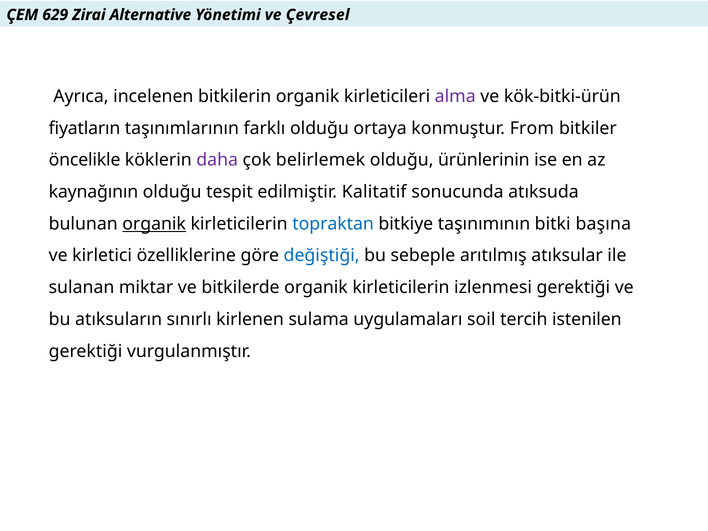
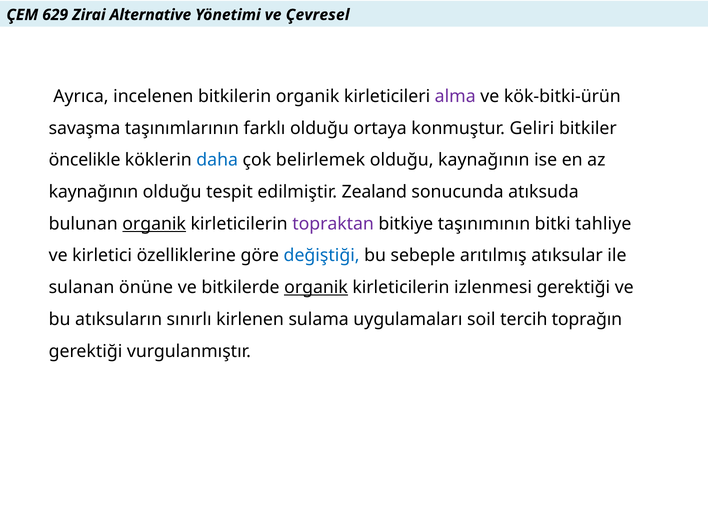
fiyatların: fiyatların -> savaşma (85, 128)
From: From -> Geliri (532, 128)
daha colour: purple -> blue (217, 160)
olduğu ürünlerinin: ürünlerinin -> kaynağının (484, 160)
Kalitatif: Kalitatif -> Zealand (374, 192)
topraktan colour: blue -> purple (333, 224)
başına: başına -> tahliye (603, 224)
miktar: miktar -> önüne (146, 287)
organik underline: none -> present (316, 287)
istenilen: istenilen -> toprağın (587, 319)
